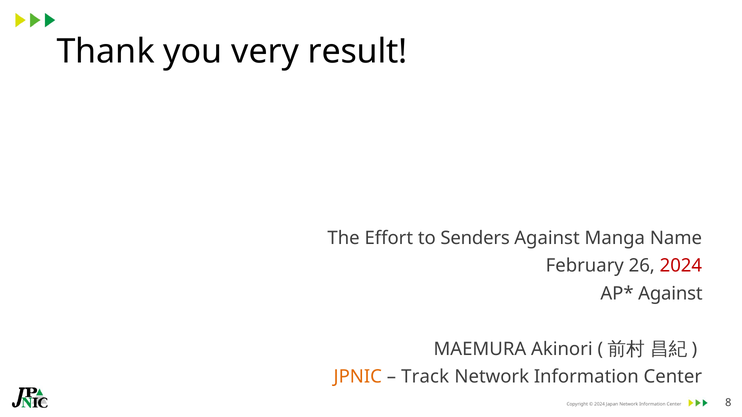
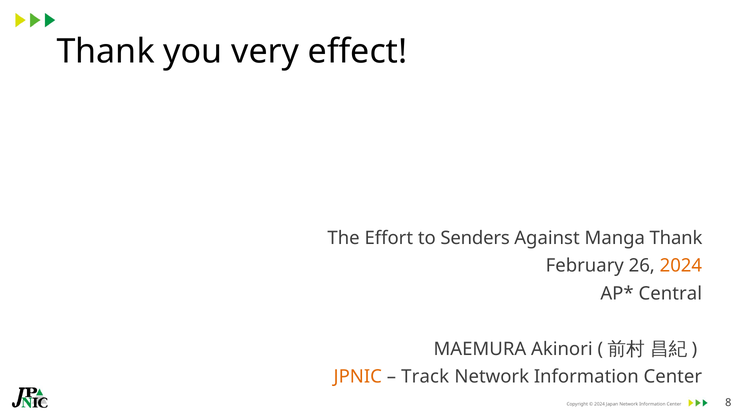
result: result -> effect (358, 52)
Manga Name: Name -> Thank (676, 238)
2024 colour: red -> orange (681, 266)
Against: Against -> Central (670, 294)
